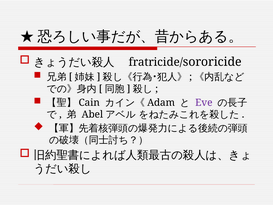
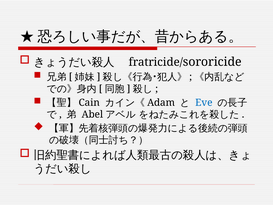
Eve colour: purple -> blue (204, 102)
